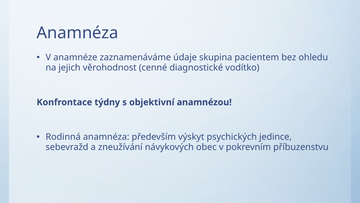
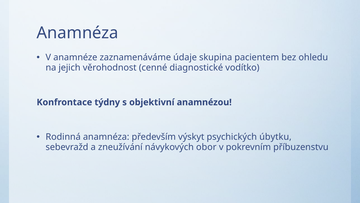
jedince: jedince -> úbytku (275, 137)
obec: obec -> obor (206, 147)
